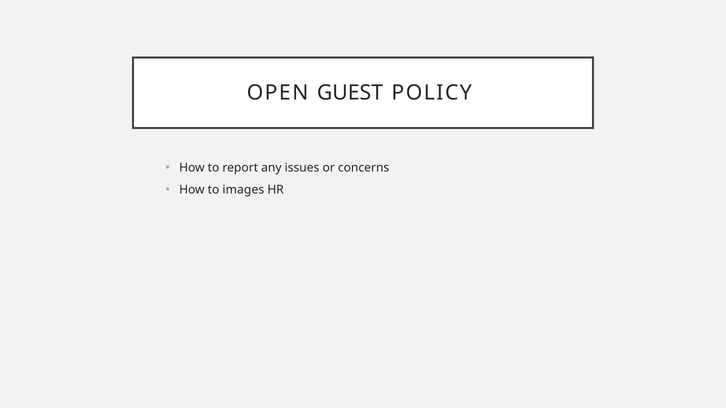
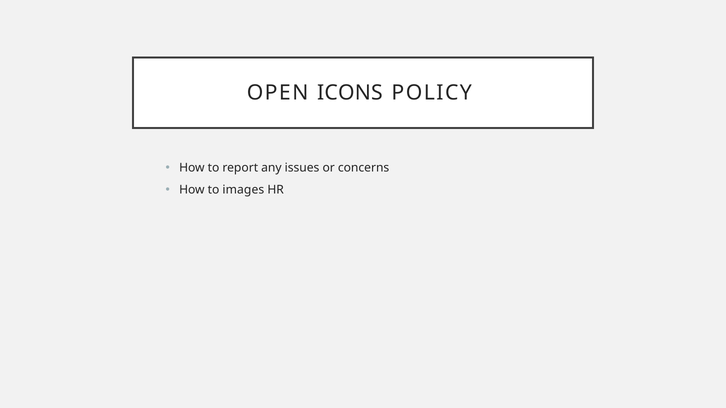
GUEST: GUEST -> ICONS (350, 93)
